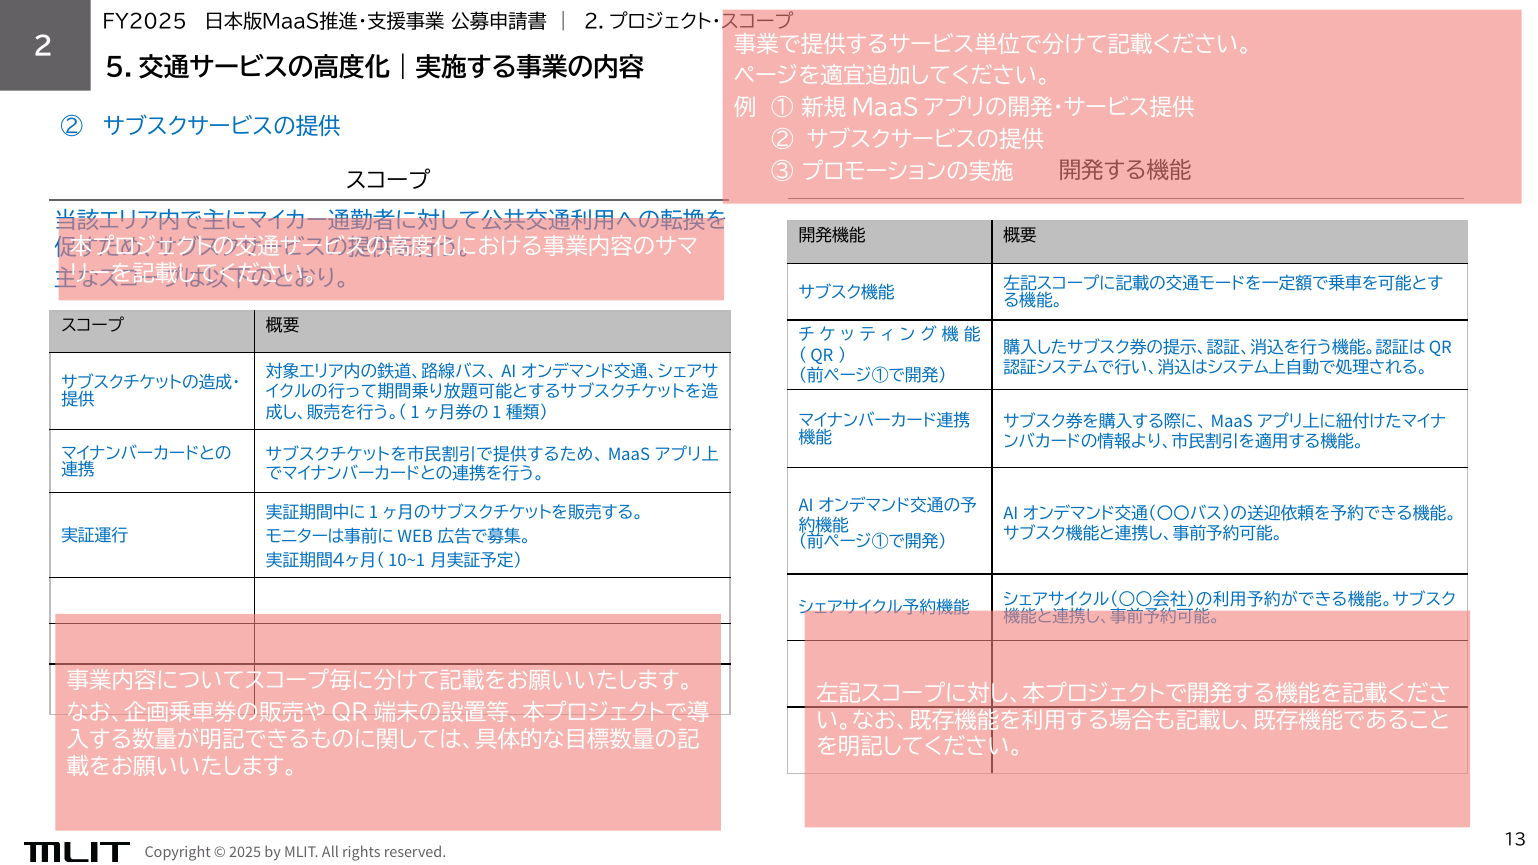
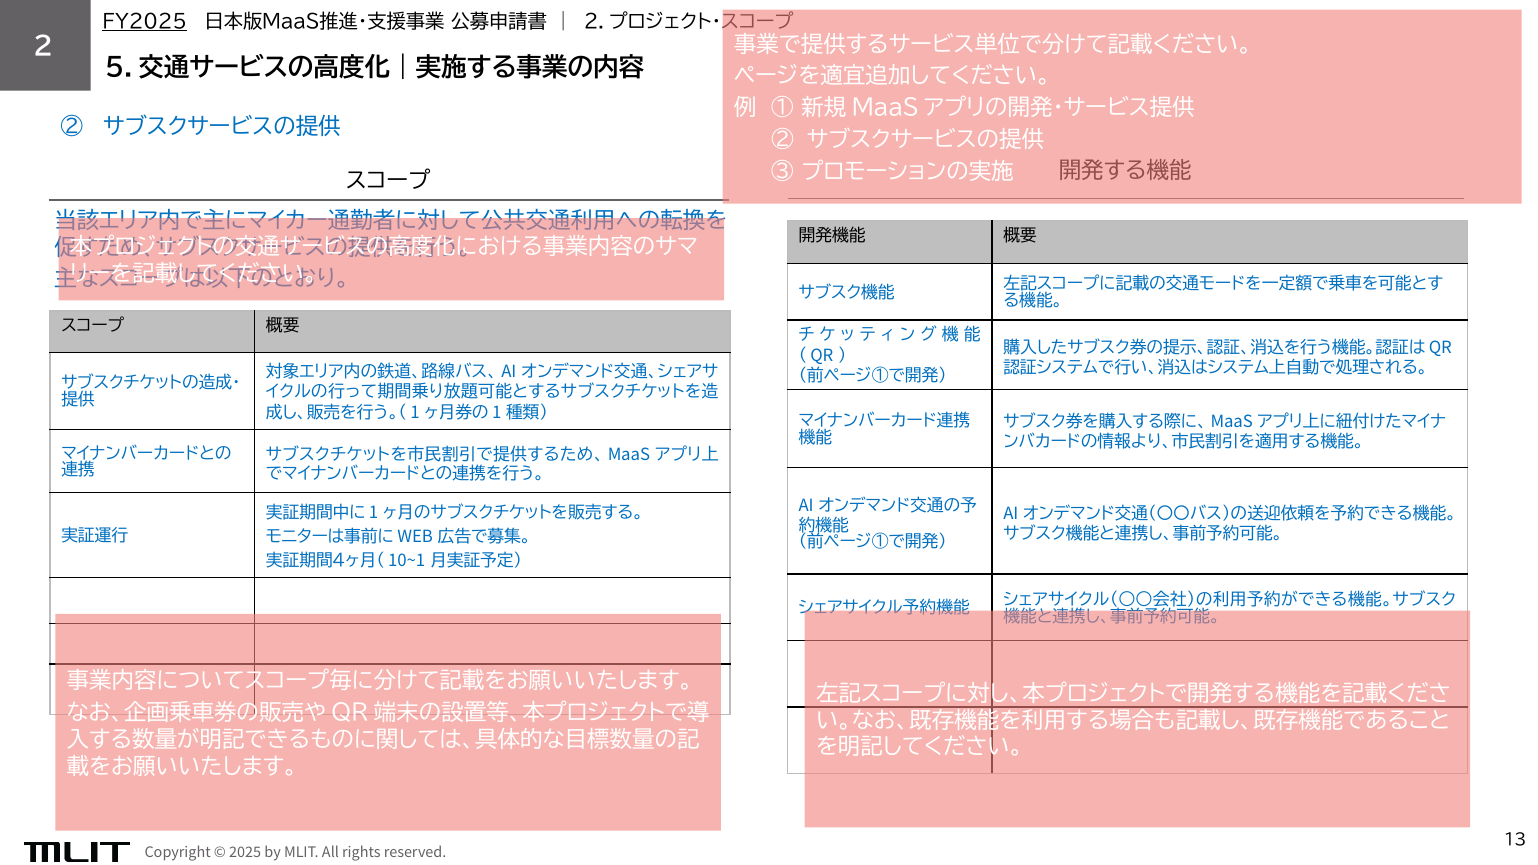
FY2025 underline: none -> present (145, 22)
